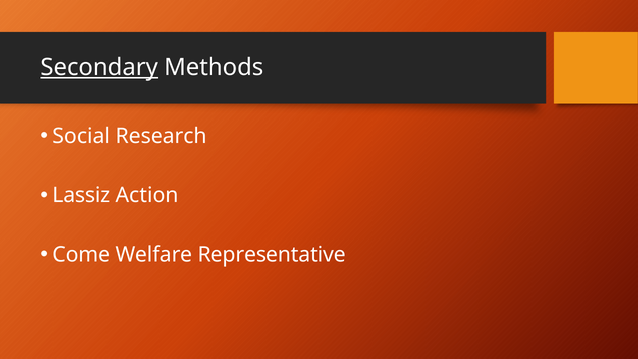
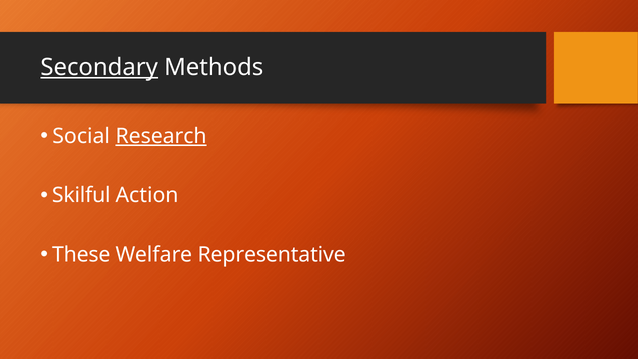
Research underline: none -> present (161, 136)
Lassiz: Lassiz -> Skilful (81, 195)
Come: Come -> These (81, 255)
